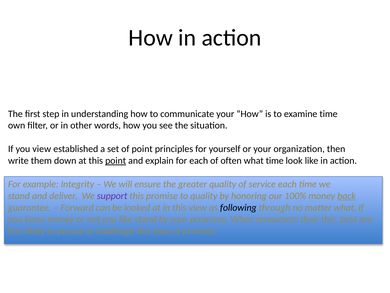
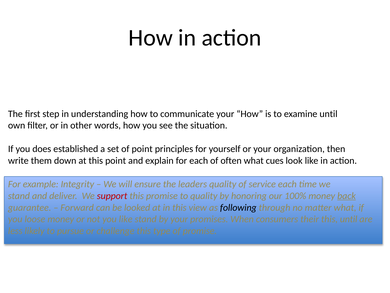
examine time: time -> until (329, 114)
you view: view -> does (42, 149)
point underline: present -> none (116, 160)
what time: time -> cues (275, 160)
greater: greater -> leaders (193, 184)
support colour: purple -> red (112, 195)
this best: best -> until (349, 219)
